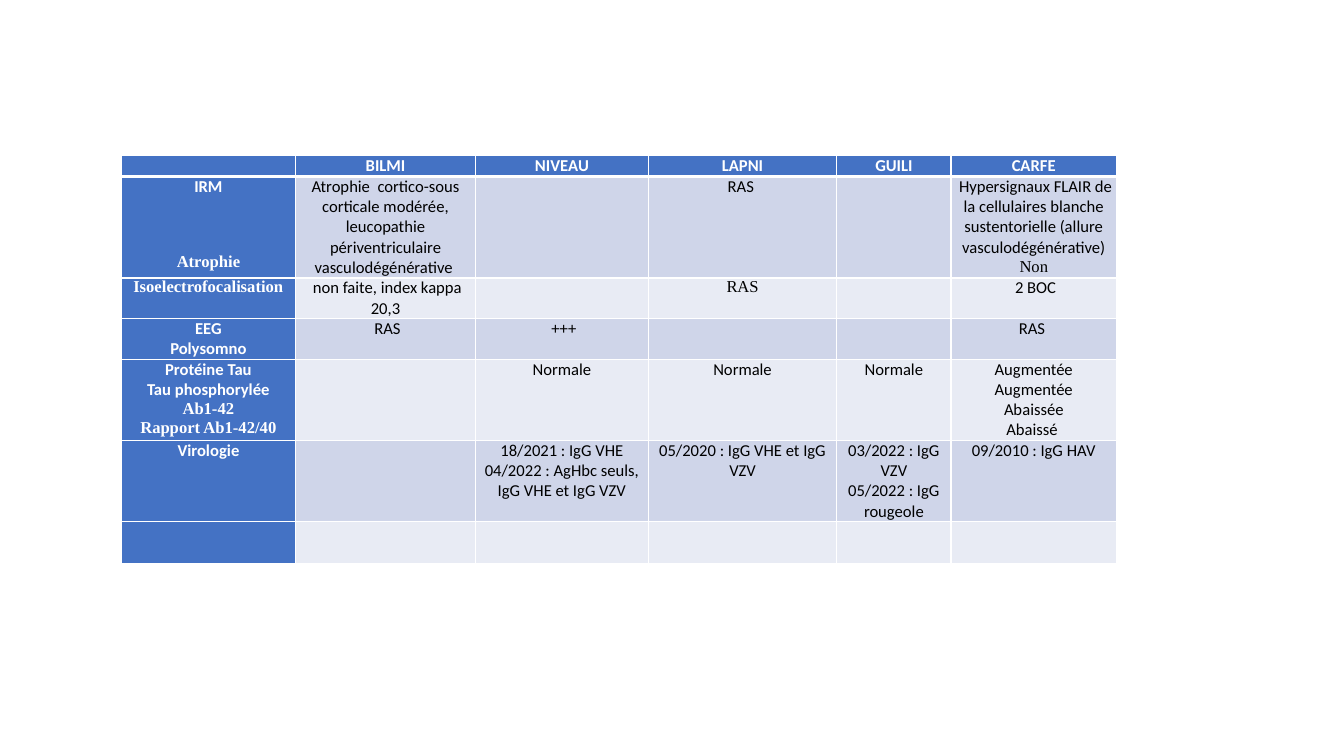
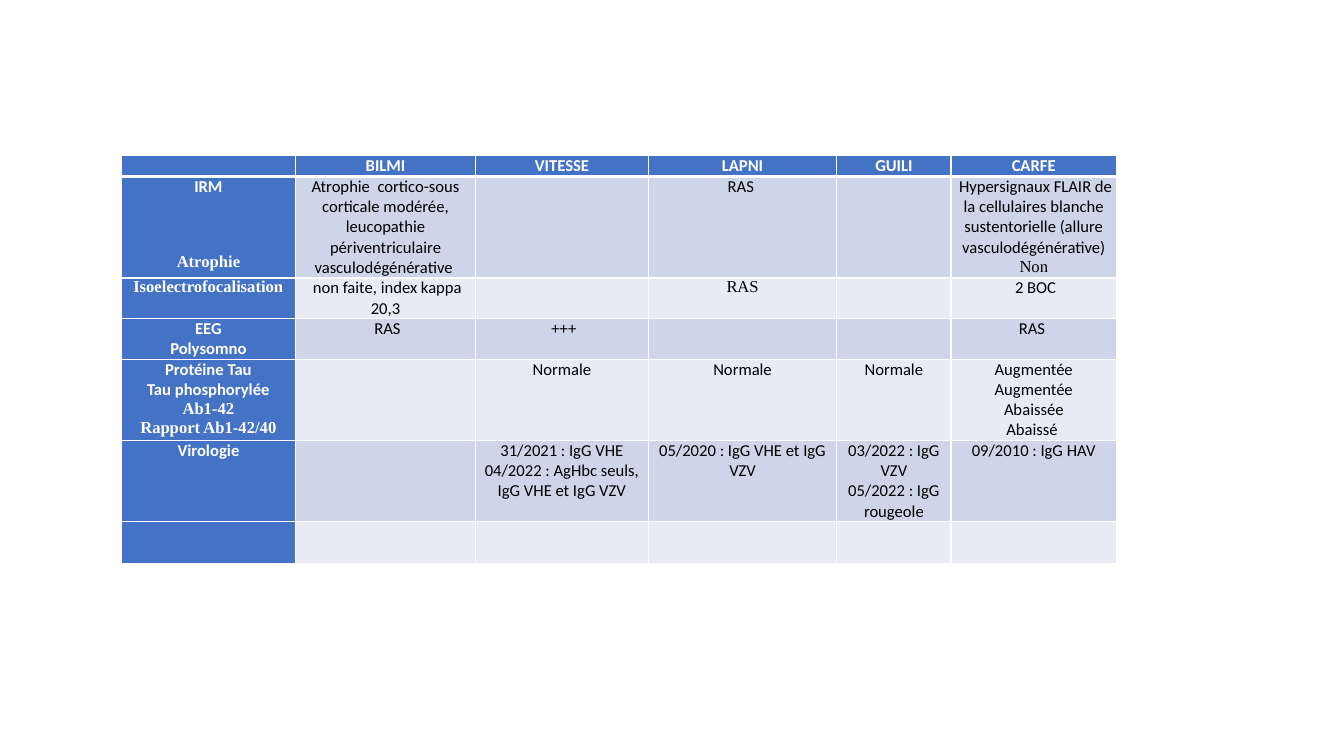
NIVEAU: NIVEAU -> VITESSE (562, 166)
18/2021: 18/2021 -> 31/2021 (529, 451)
